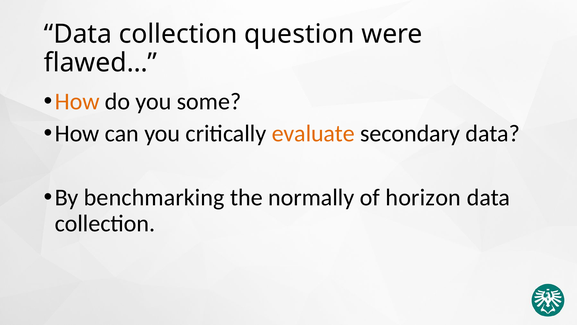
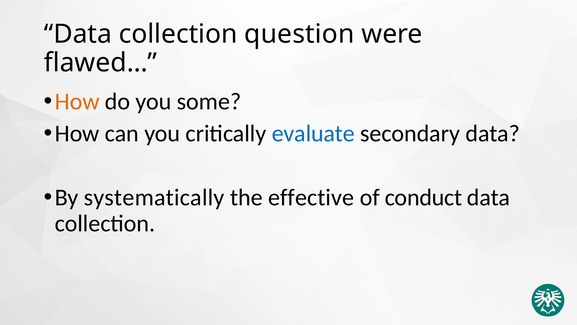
evaluate colour: orange -> blue (313, 133)
benchmarking: benchmarking -> systematically (154, 197)
normally: normally -> effective (311, 197)
horizon: horizon -> conduct (423, 197)
